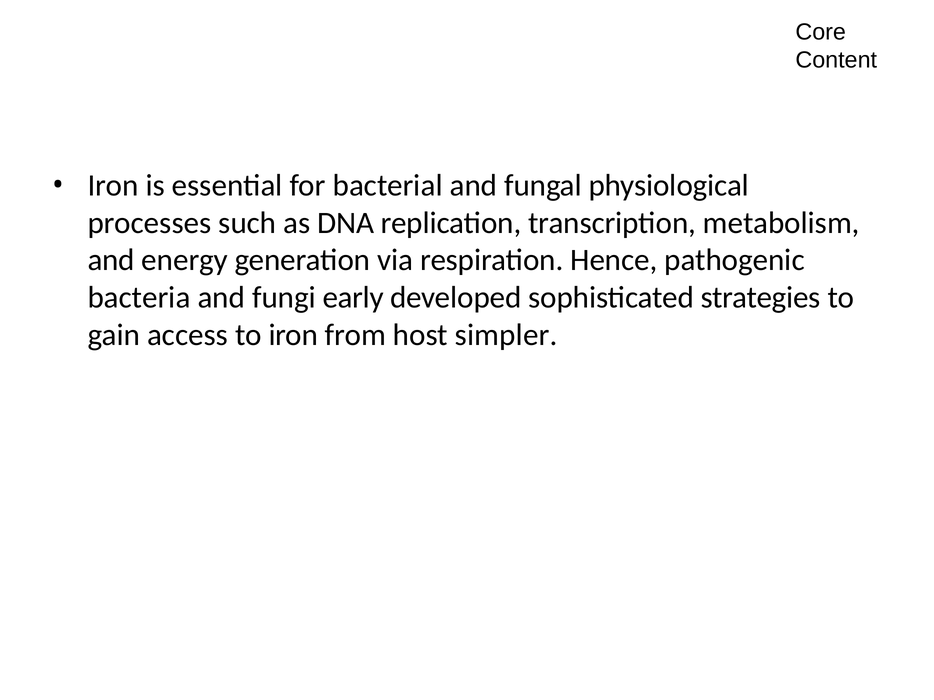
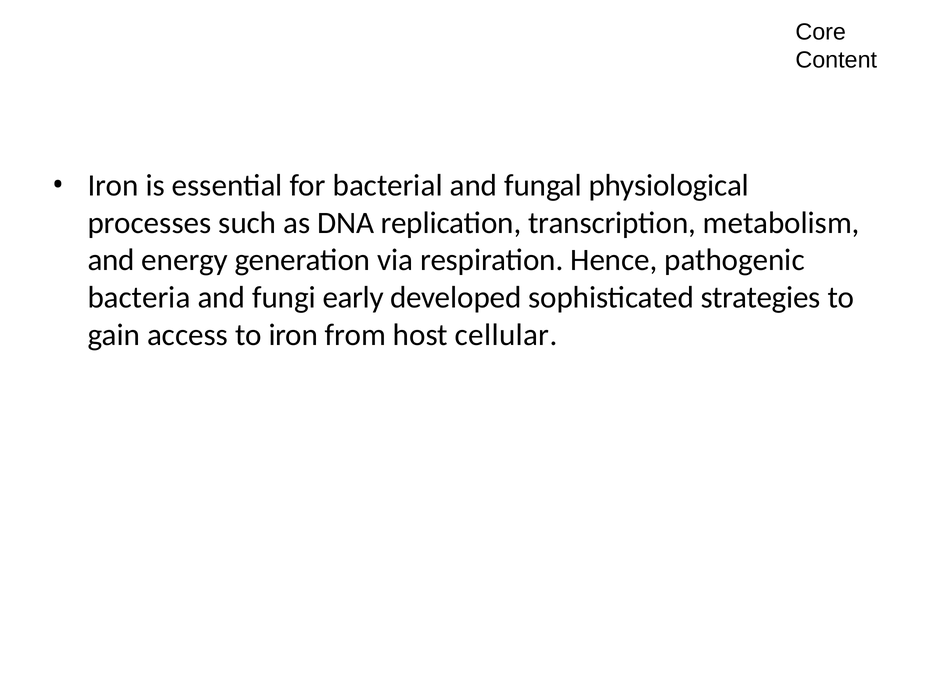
simpler: simpler -> cellular (506, 335)
